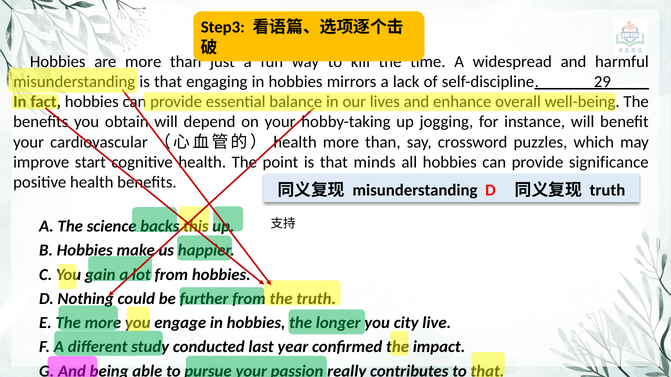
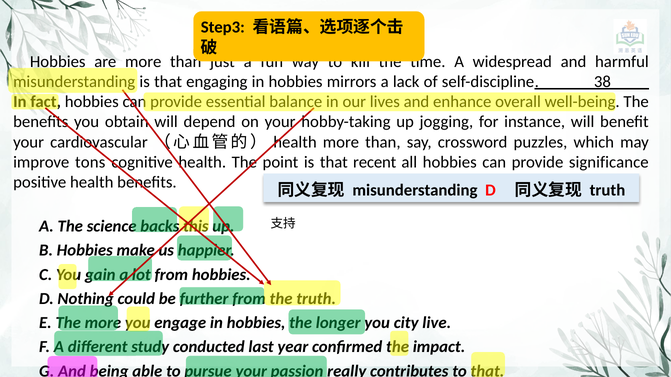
29: 29 -> 38 (602, 82)
start: start -> tons (90, 162)
minds: minds -> recent (375, 162)
